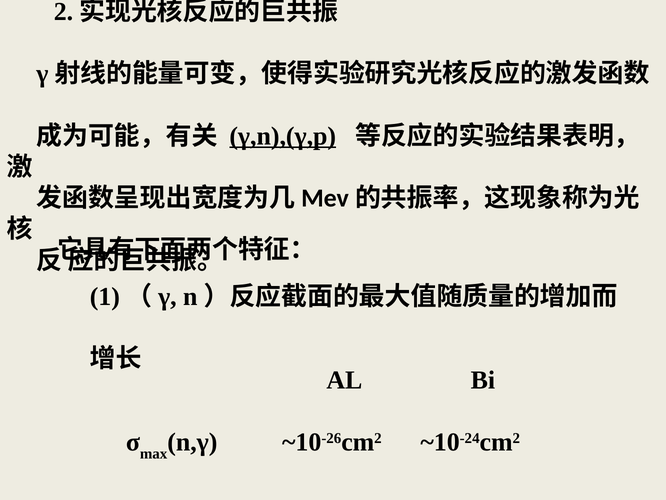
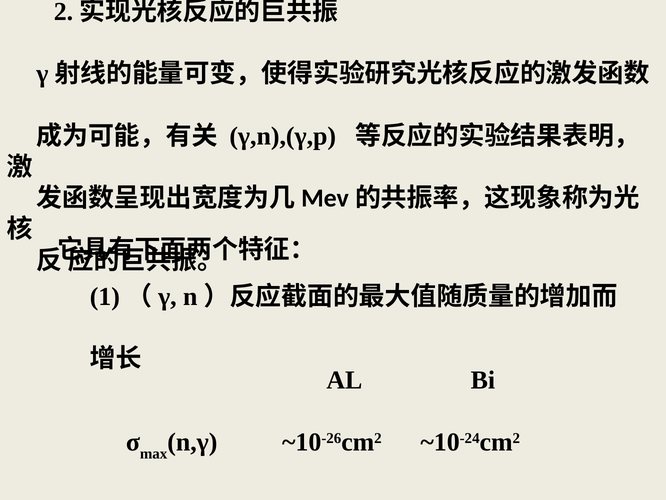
γ,n),(γ,p underline: present -> none (283, 136)
